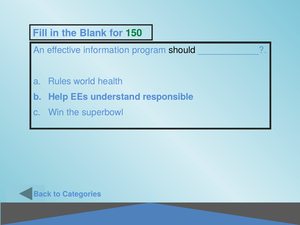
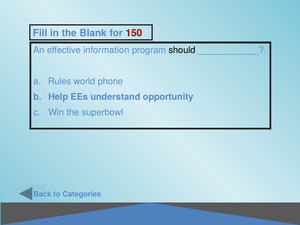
150 colour: green -> red (134, 33)
health: health -> phone (110, 81)
responsible: responsible -> opportunity (168, 97)
